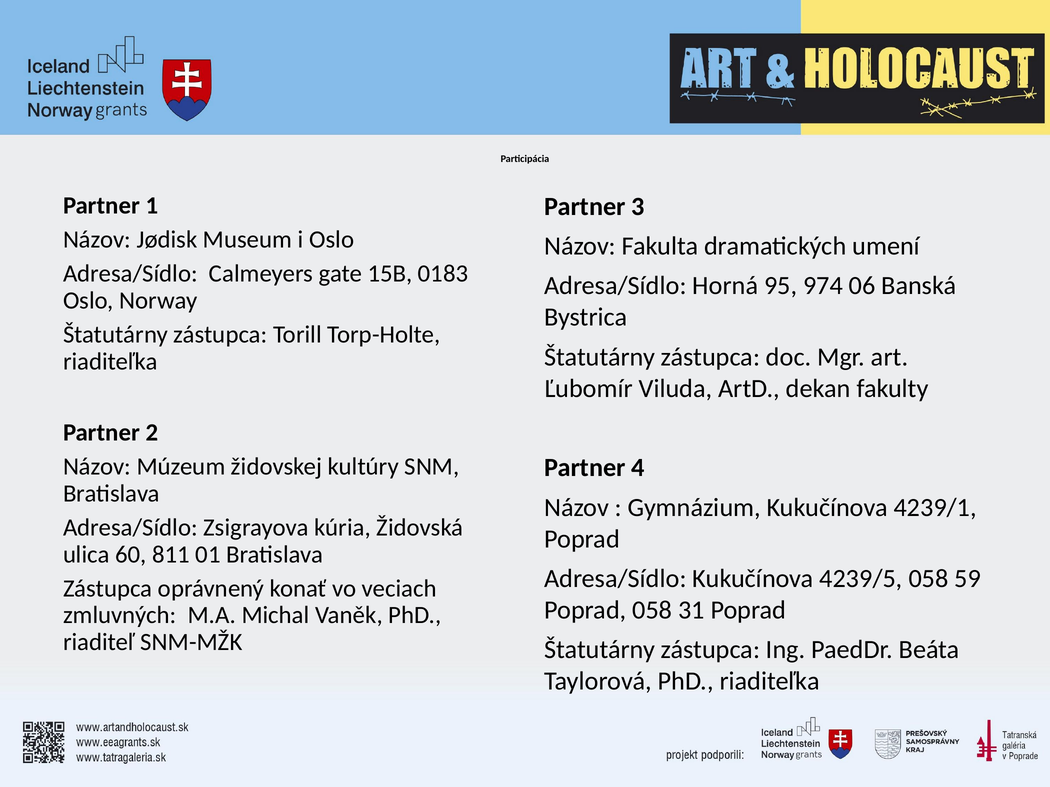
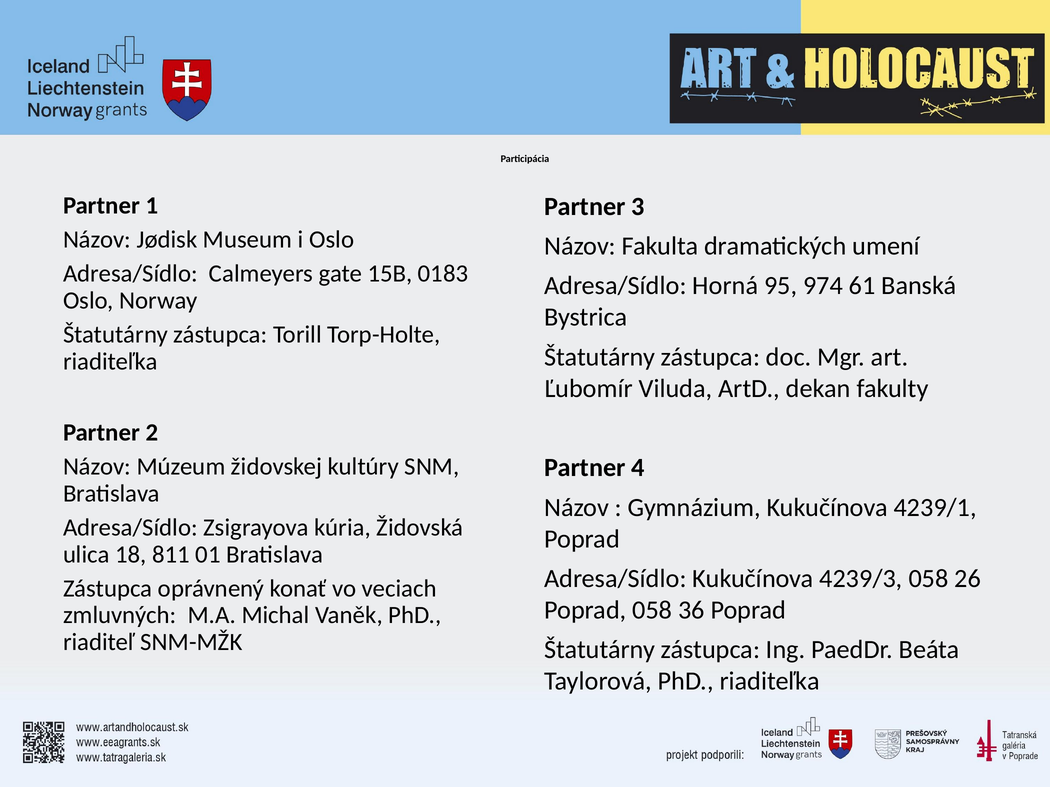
06: 06 -> 61 (862, 286)
60: 60 -> 18 (131, 555)
4239/5: 4239/5 -> 4239/3 (861, 579)
59: 59 -> 26 (968, 579)
31: 31 -> 36 (691, 610)
